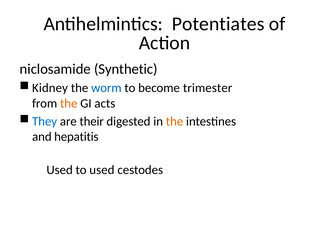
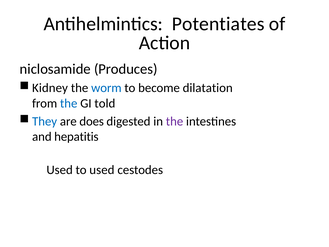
Synthetic: Synthetic -> Produces (126, 69)
trimester: trimester -> dilatation (208, 88)
the colour: orange -> blue (69, 103)
acts: acts -> told (105, 103)
their: their -> does (92, 121)
the colour: orange -> purple (175, 121)
